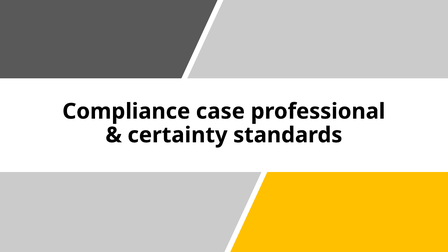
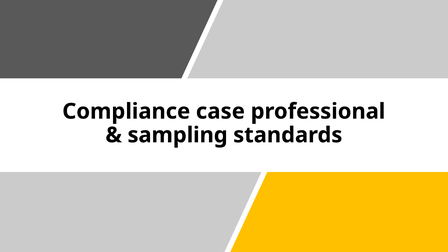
certainty: certainty -> sampling (178, 135)
